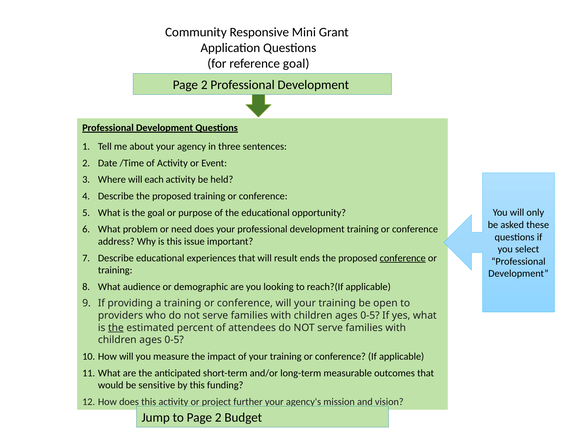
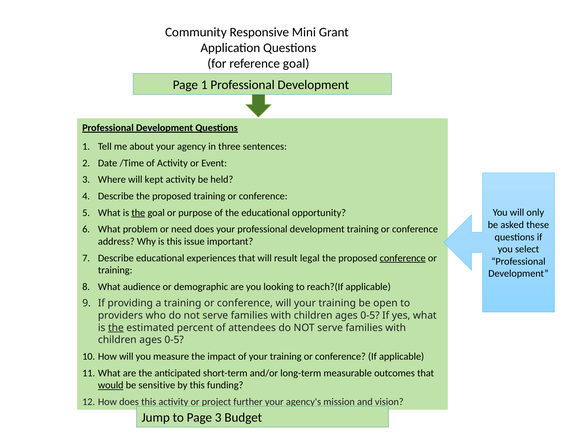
2: 2 -> 1 (204, 85)
each: each -> kept (154, 179)
the underline: none -> present (138, 212)
ends: ends -> legal (310, 258)
would underline: none -> present (111, 385)
to Page 2: 2 -> 3 (218, 417)
